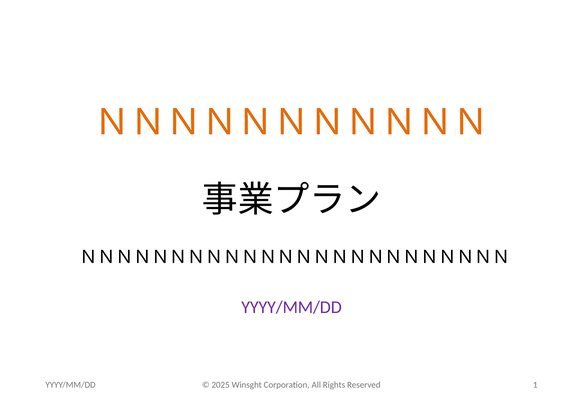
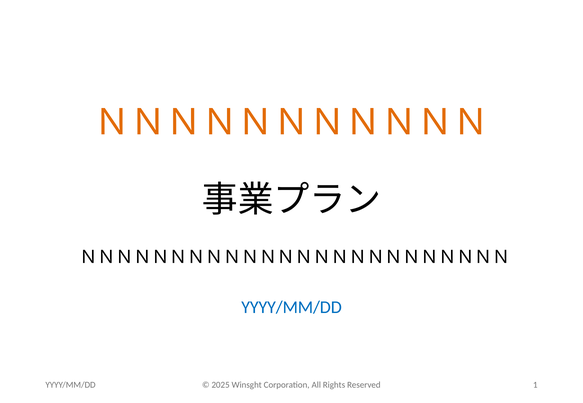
YYYY/MM/DD colour: purple -> blue (292, 308)
